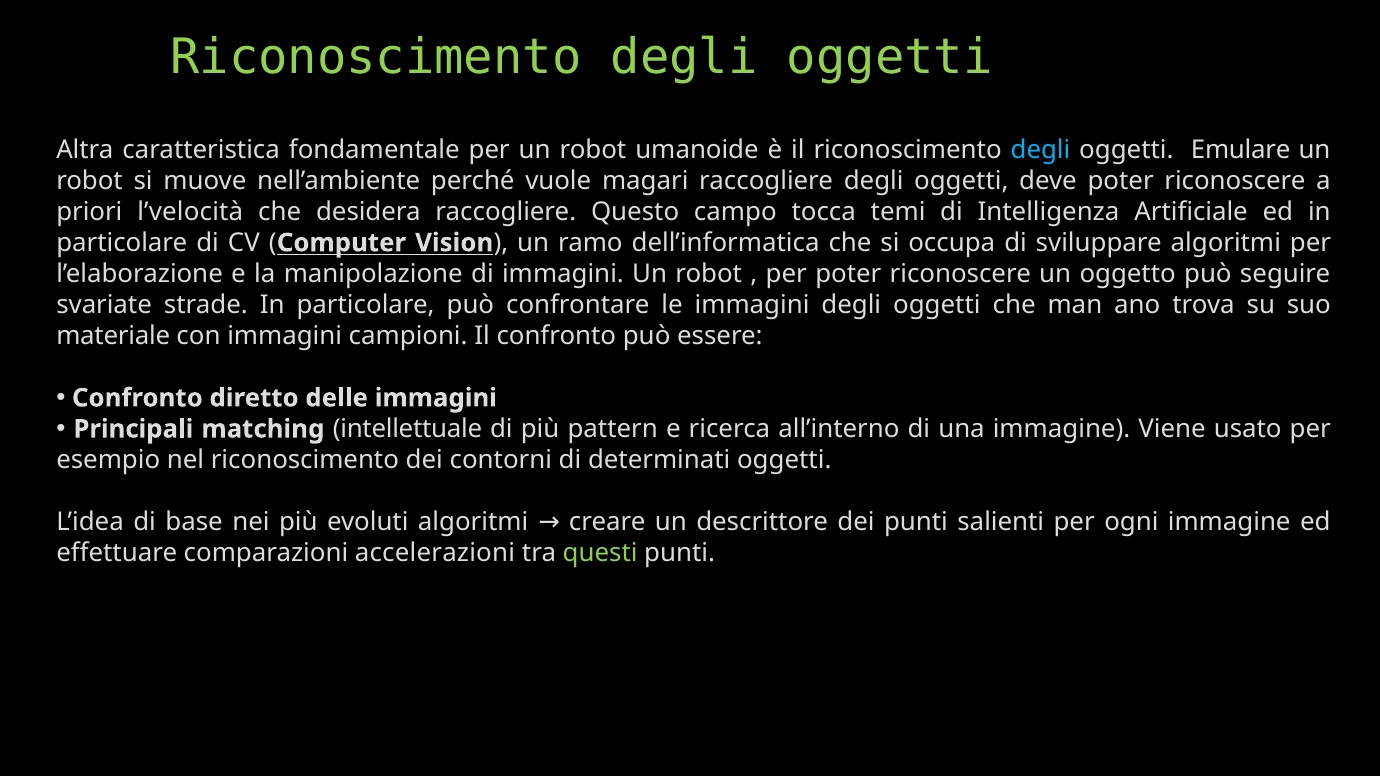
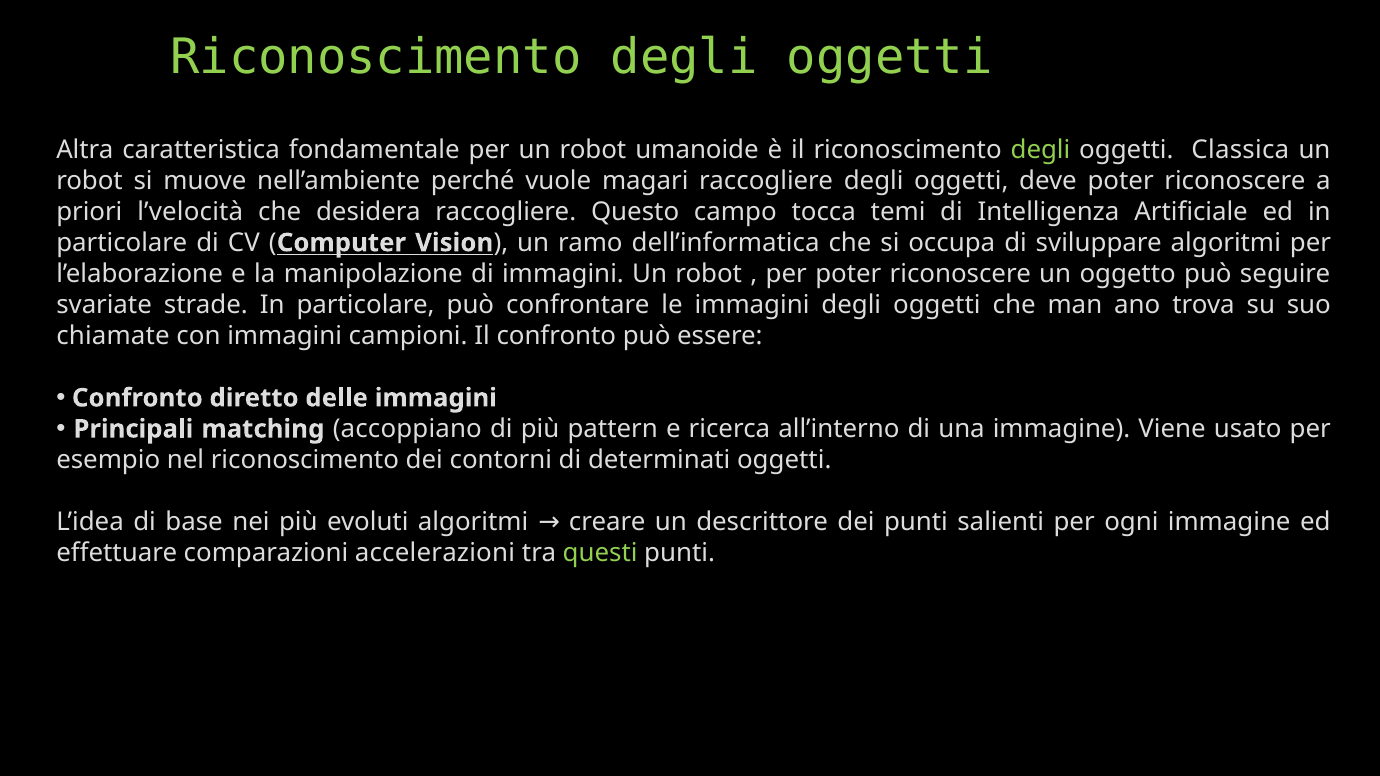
degli colour: light blue -> light green (1040, 150)
Emulare: Emulare -> Classica (1240, 150)
materiale: materiale -> chiamate (113, 336)
intellettuale: intellettuale -> accoppiano (407, 429)
